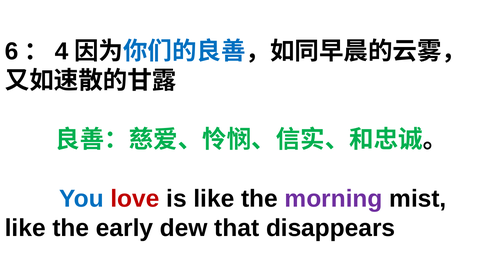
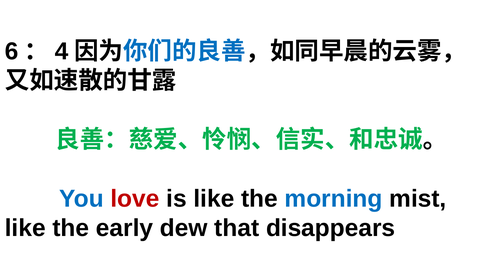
morning colour: purple -> blue (334, 198)
